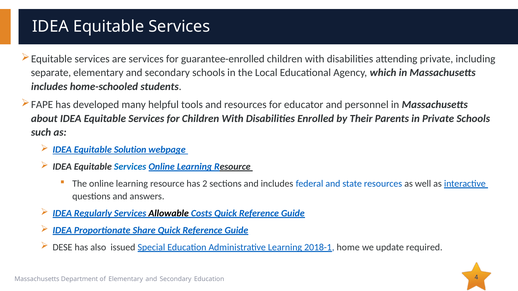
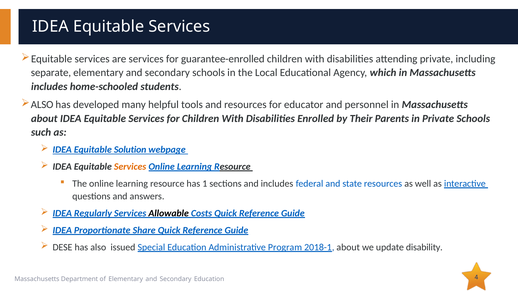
FAPE: FAPE -> ALSO (42, 105)
Services colour: blue -> orange (130, 167)
2: 2 -> 1 (205, 184)
Administrative Learning: Learning -> Program (285, 248)
2018-1 home: home -> about (348, 248)
required: required -> disability (424, 248)
